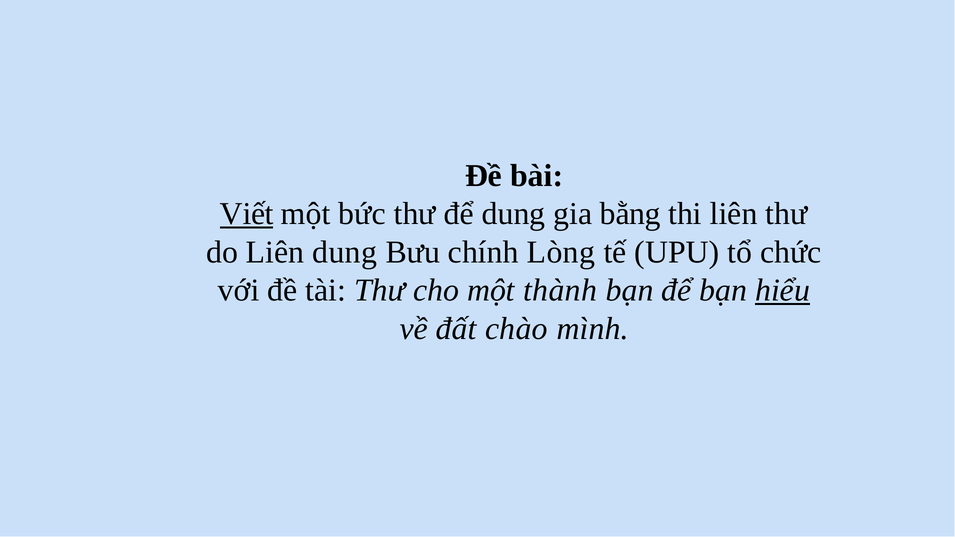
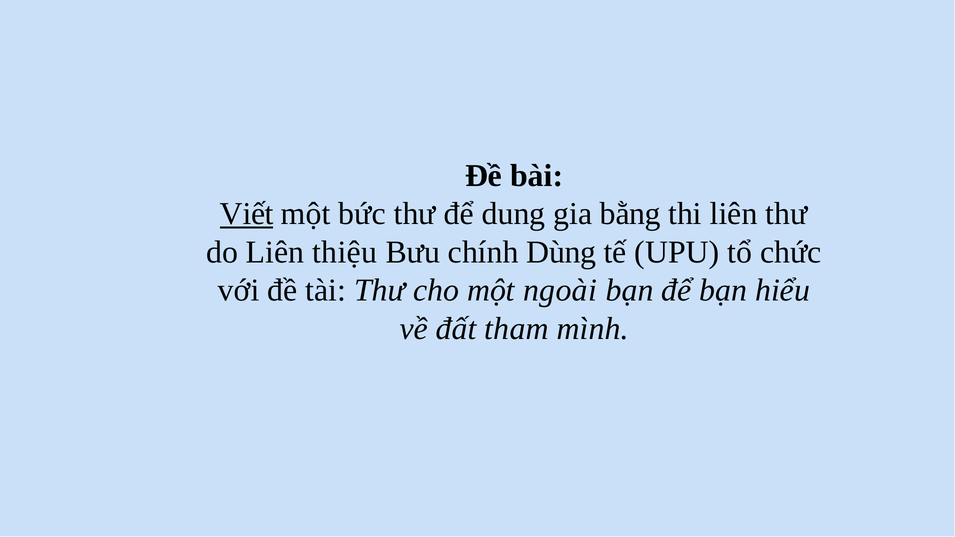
Liên dung: dung -> thiệu (345, 252)
Lòng: Lòng -> Dùng (561, 252)
thành: thành -> ngoài (560, 290)
hiểu underline: present -> none (783, 290)
chào: chào -> tham (517, 329)
